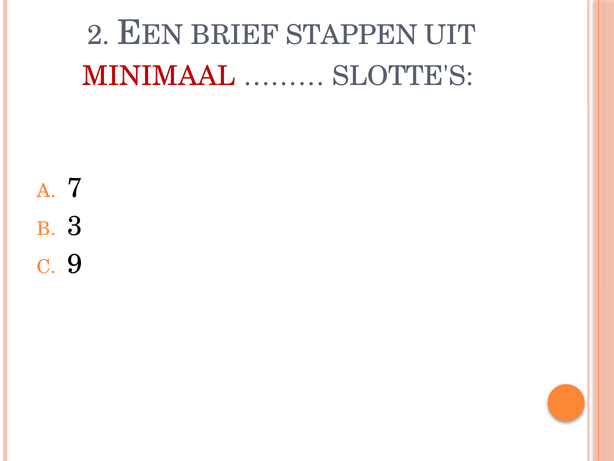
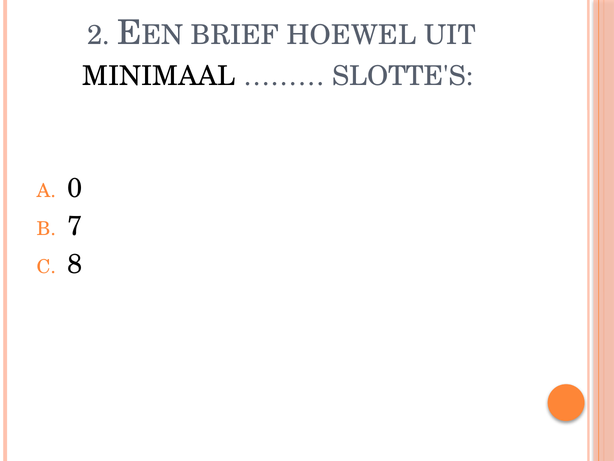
STAPPEN: STAPPEN -> HOEWEL (352, 35)
MINIMAAL colour: red -> black (159, 76)
7: 7 -> 0 (75, 188)
3: 3 -> 7 (75, 226)
9: 9 -> 8 (75, 264)
